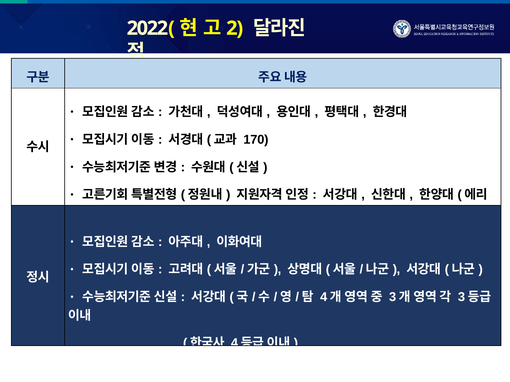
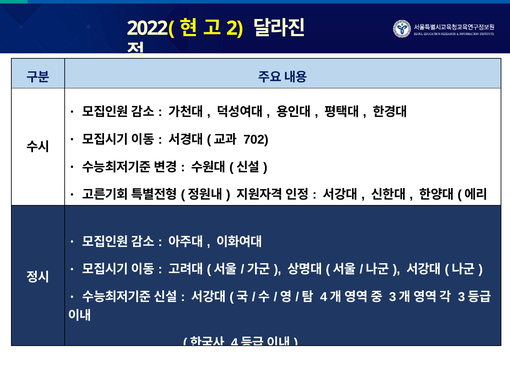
170: 170 -> 702 (256, 140)
